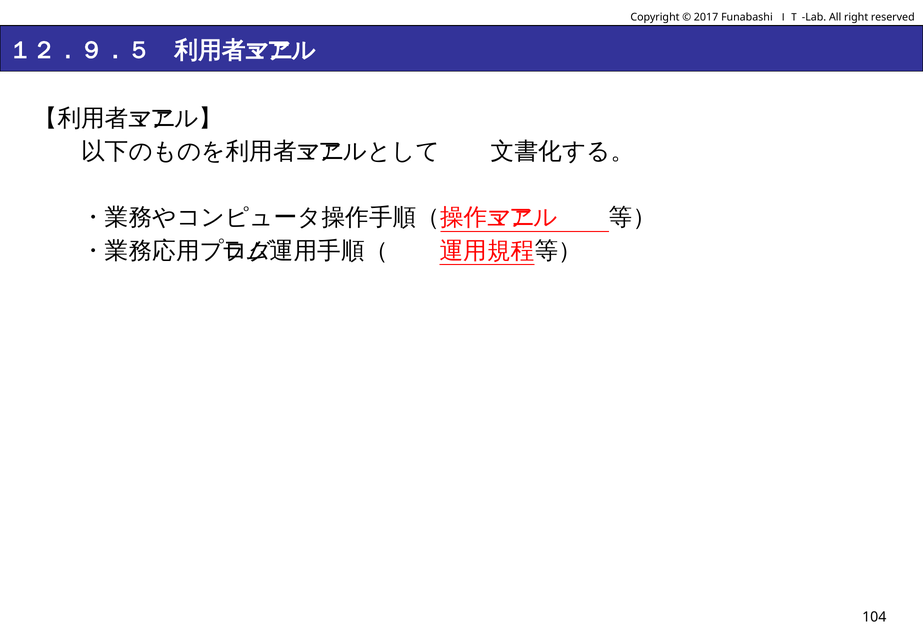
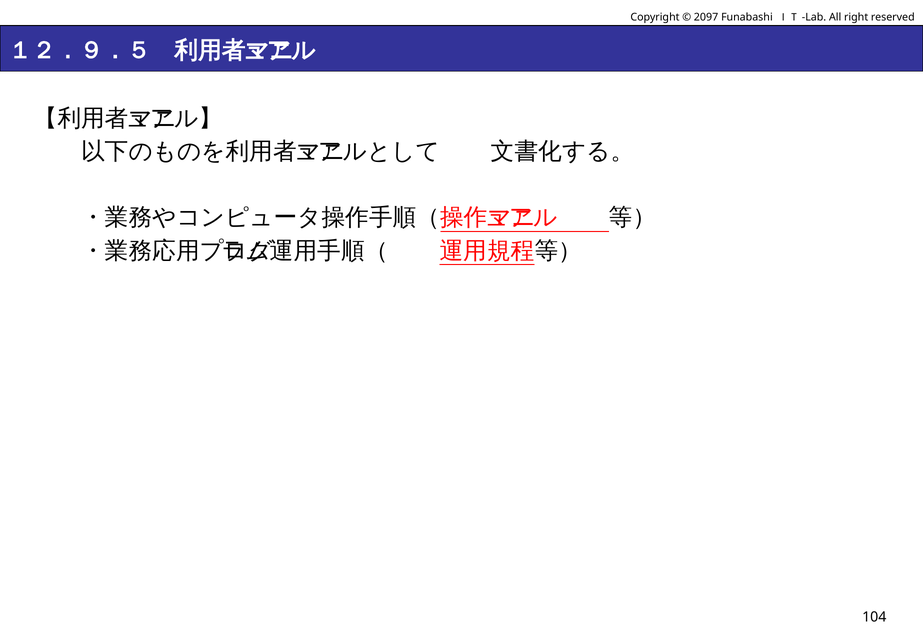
2017: 2017 -> 2097 (706, 17)
